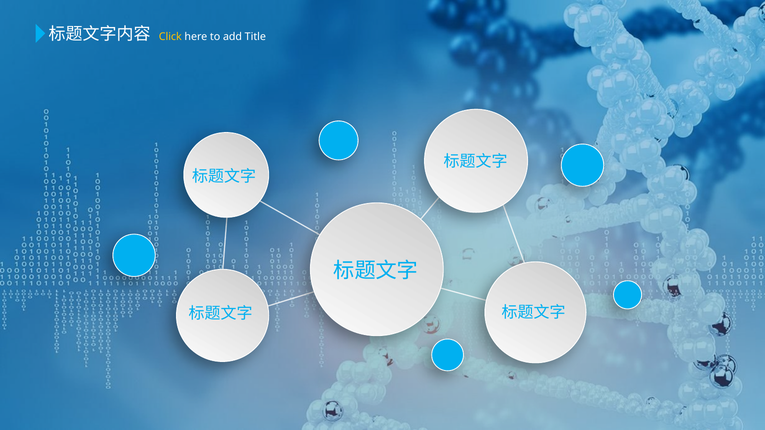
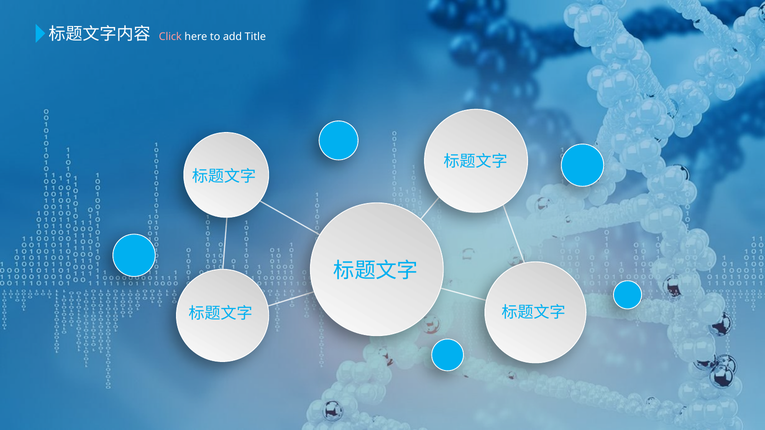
Click colour: yellow -> pink (170, 37)
